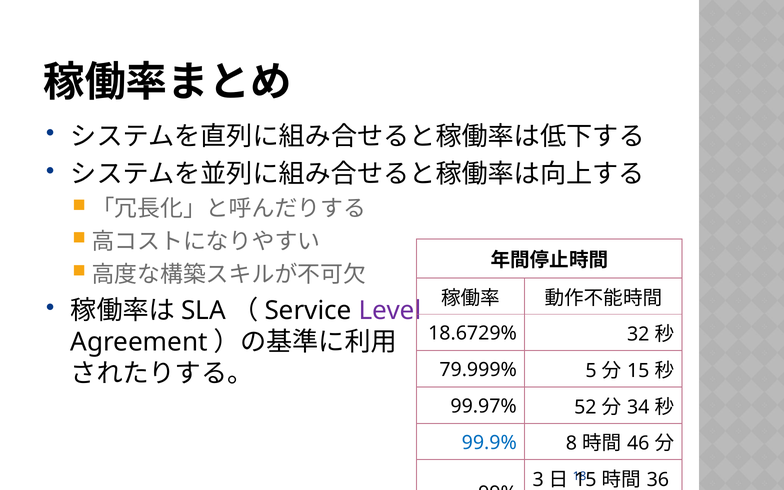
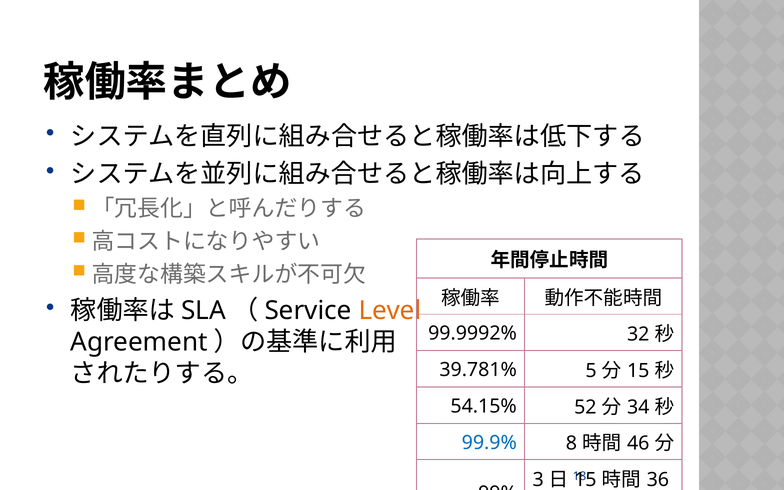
Level colour: purple -> orange (390, 311)
18.6729%: 18.6729% -> 99.9992% (473, 334)
79.999%: 79.999% -> 39.781% (478, 370)
99.97%: 99.97% -> 54.15% (484, 406)
